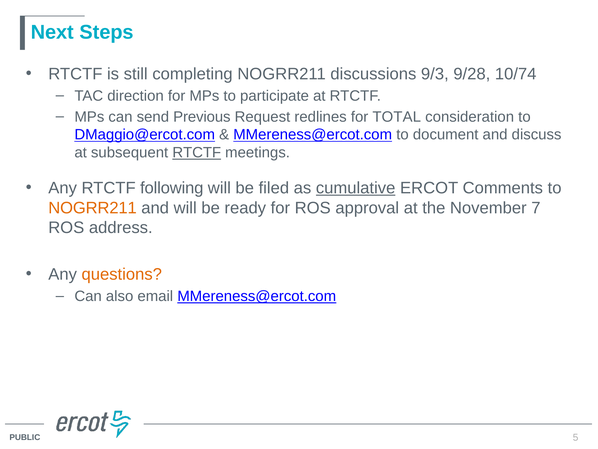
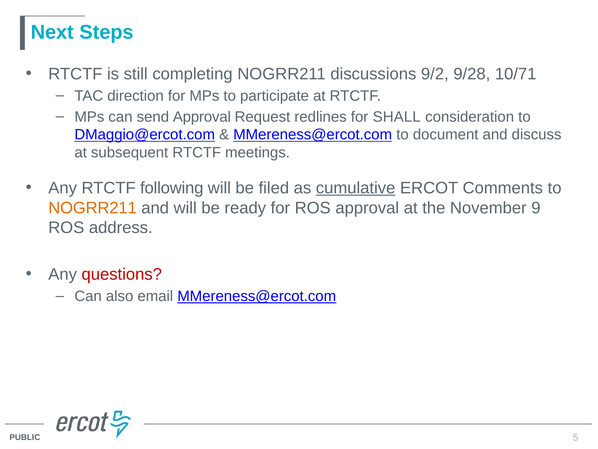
9/3: 9/3 -> 9/2 (435, 74)
10/74: 10/74 -> 10/71 (516, 74)
send Previous: Previous -> Approval (202, 117)
TOTAL: TOTAL -> SHALL (397, 117)
RTCTF underline: present -> none (197, 153)
7: 7 -> 9 (536, 208)
questions colour: orange -> red (122, 274)
